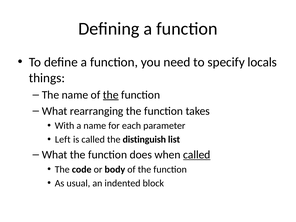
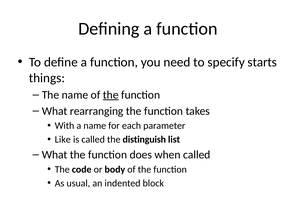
locals: locals -> starts (262, 62)
Left: Left -> Like (63, 140)
called underline: present -> none (197, 155)
